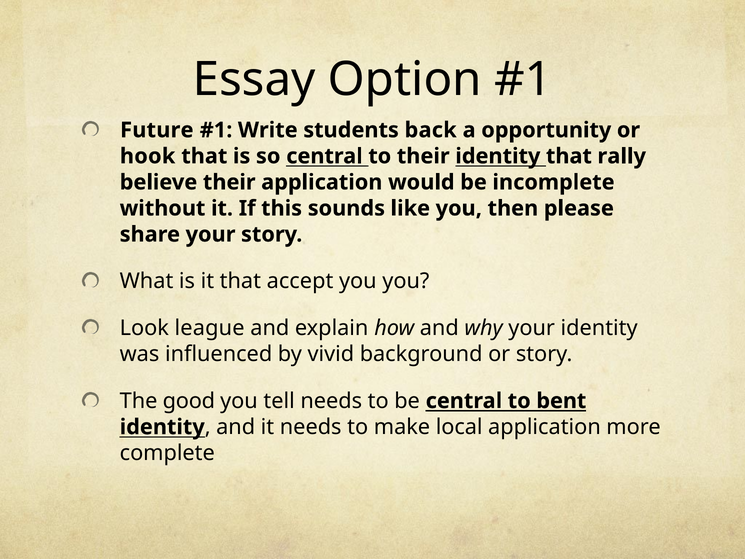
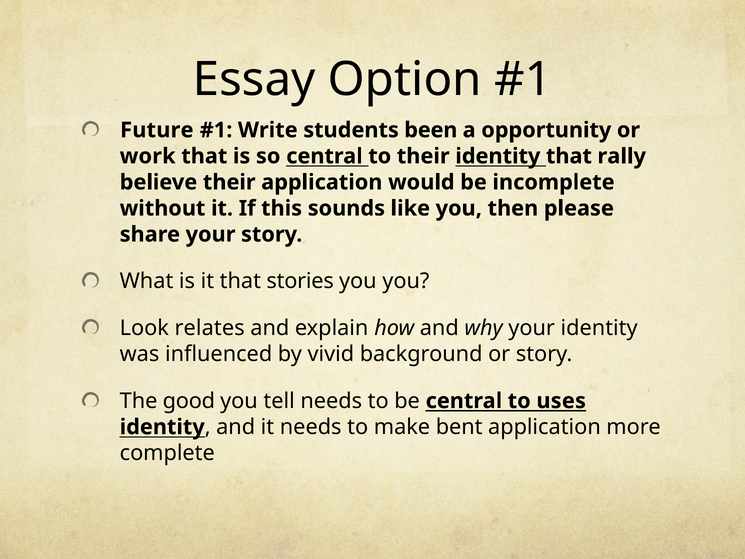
back: back -> been (431, 130)
hook: hook -> work (148, 156)
accept: accept -> stories (300, 281)
league: league -> relates (210, 328)
bent: bent -> uses (561, 401)
local: local -> bent (459, 427)
